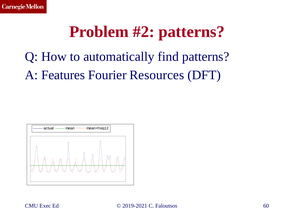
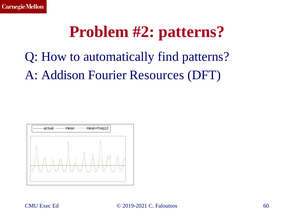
Features: Features -> Addison (63, 75)
